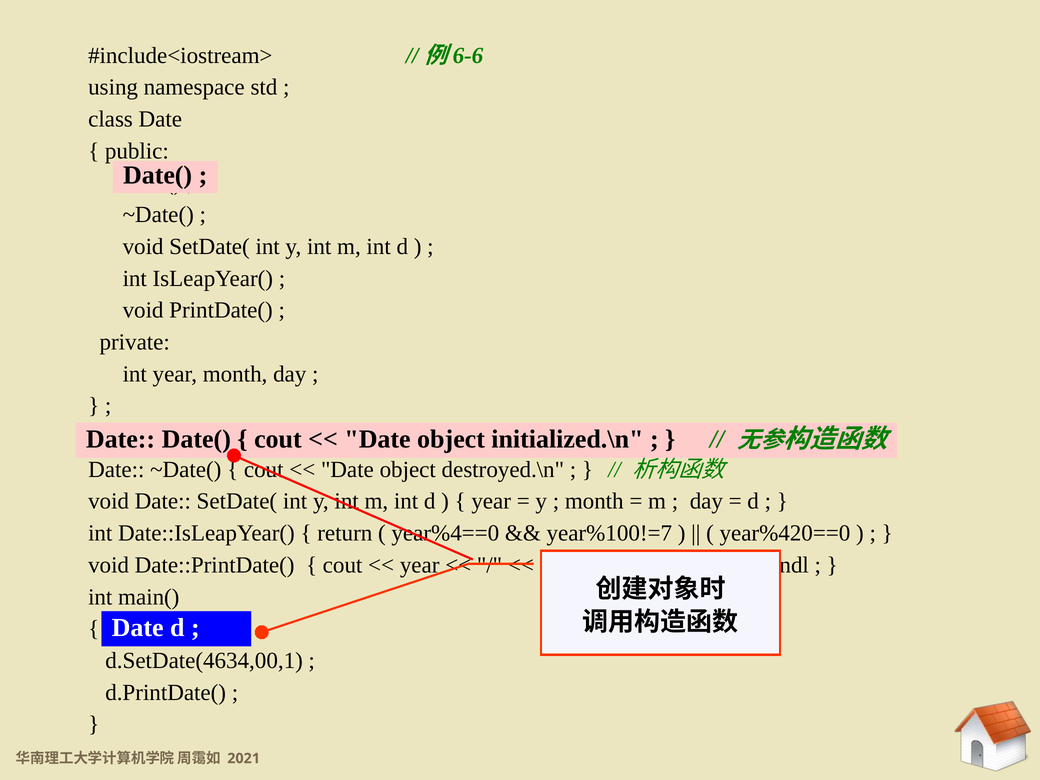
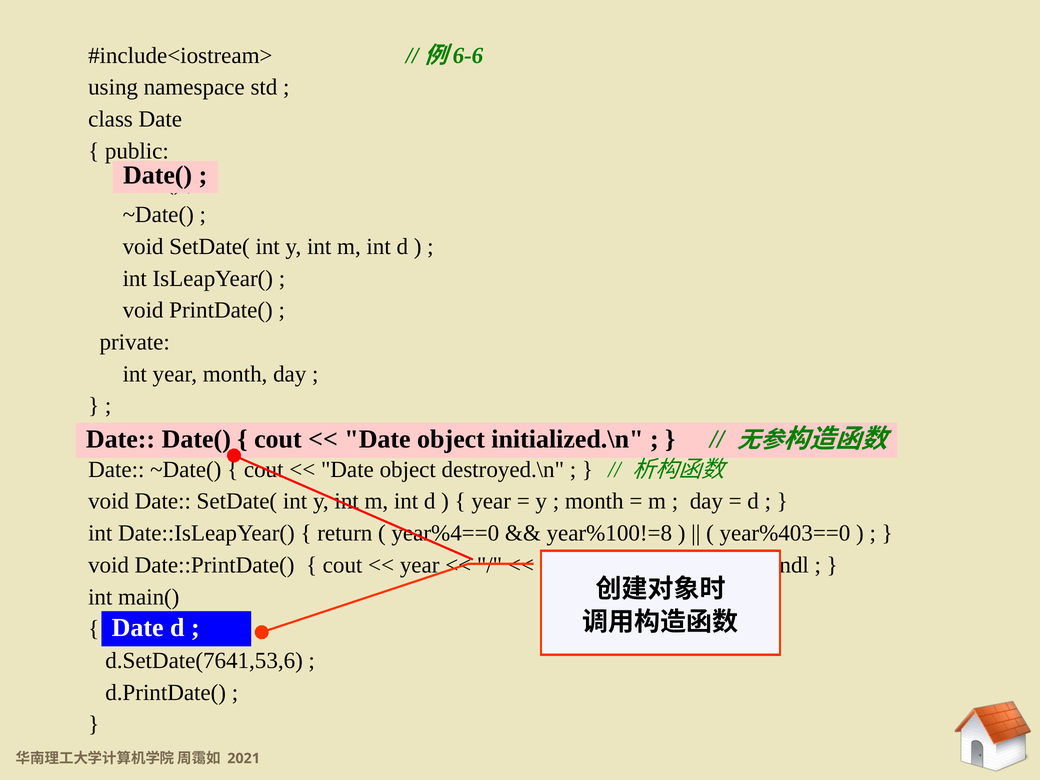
year%100!=7: year%100!=7 -> year%100!=8 (609, 533)
year%420==0: year%420==0 -> year%403==0 (785, 533)
d.SetDate(4634,00,1: d.SetDate(4634,00,1 -> d.SetDate(7641,53,6 (204, 661)
